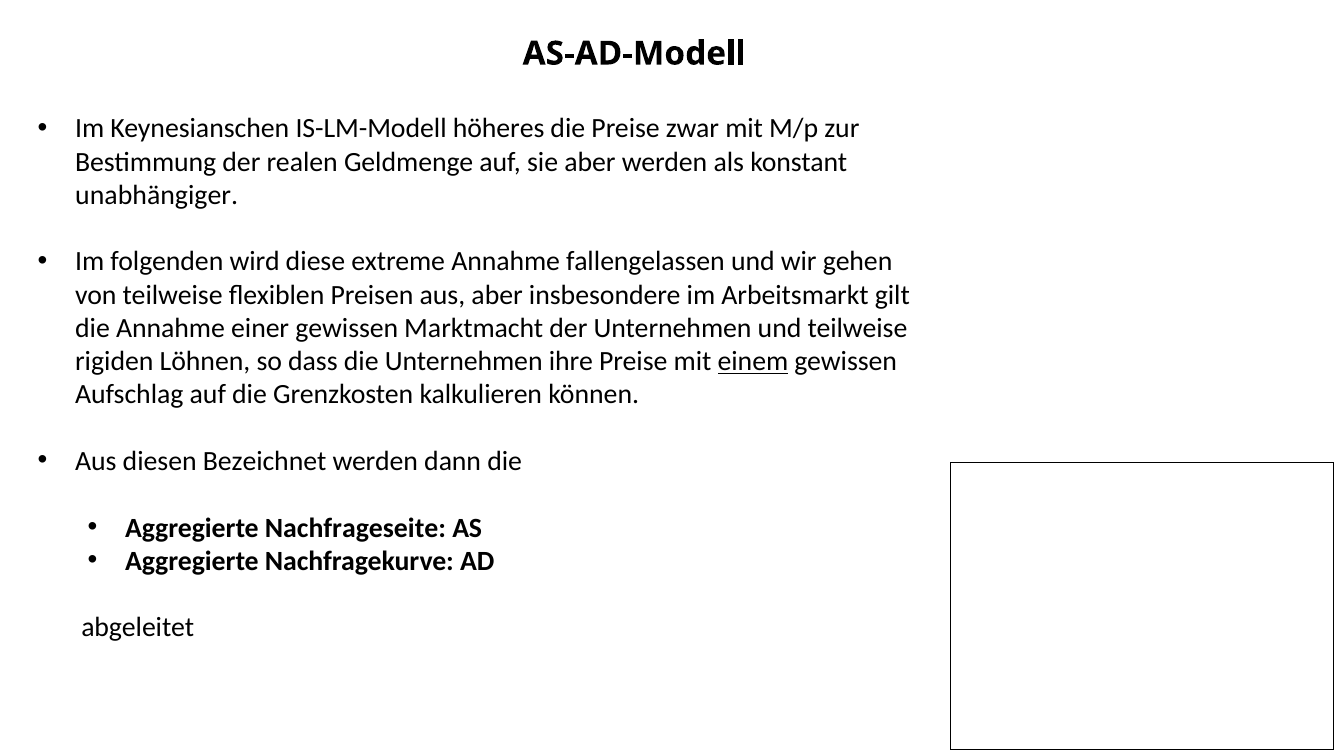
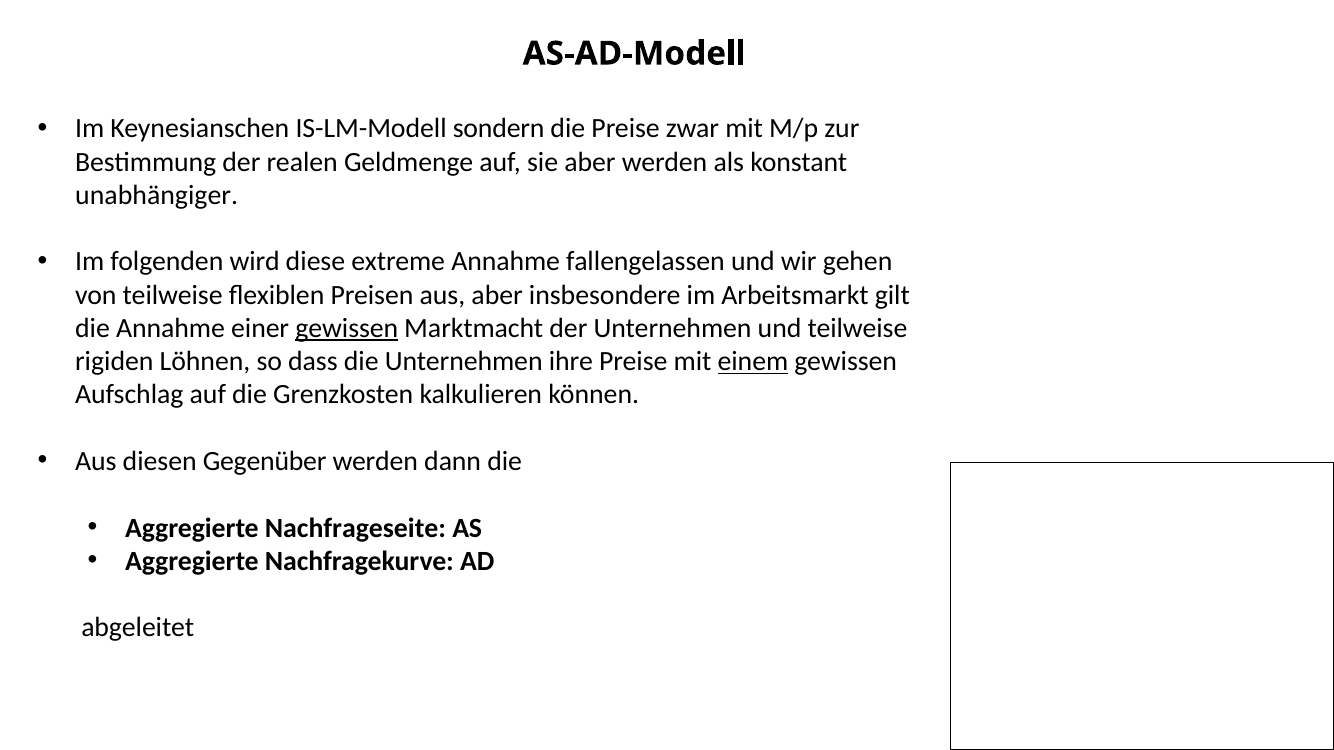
höheres: höheres -> sondern (499, 129)
gewissen underline: none -> present (347, 328)
Bezeichnet: Bezeichnet -> Gegenüber (265, 462)
